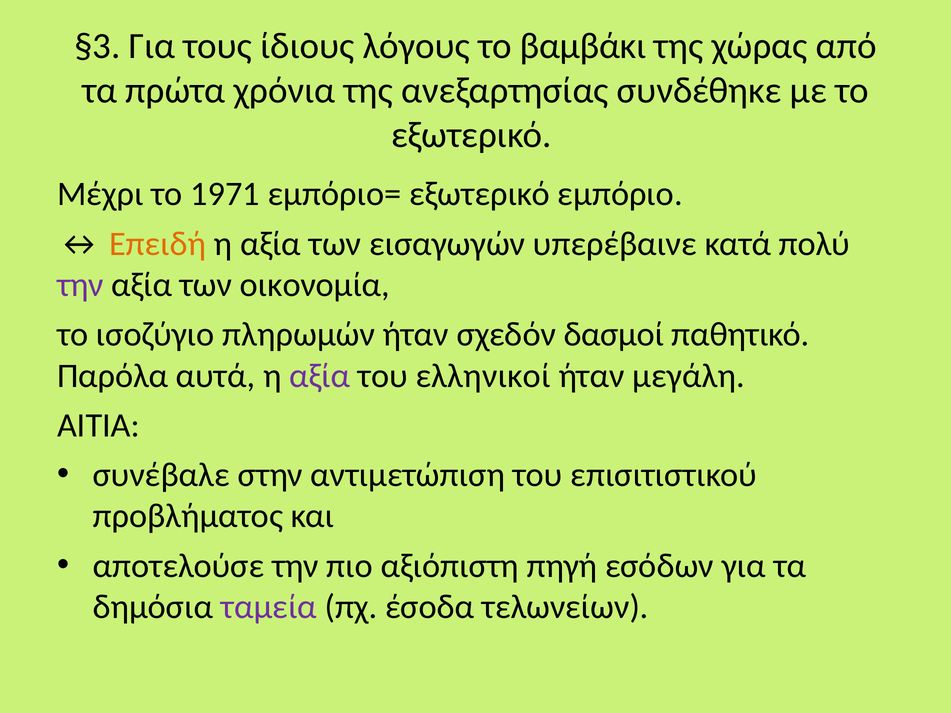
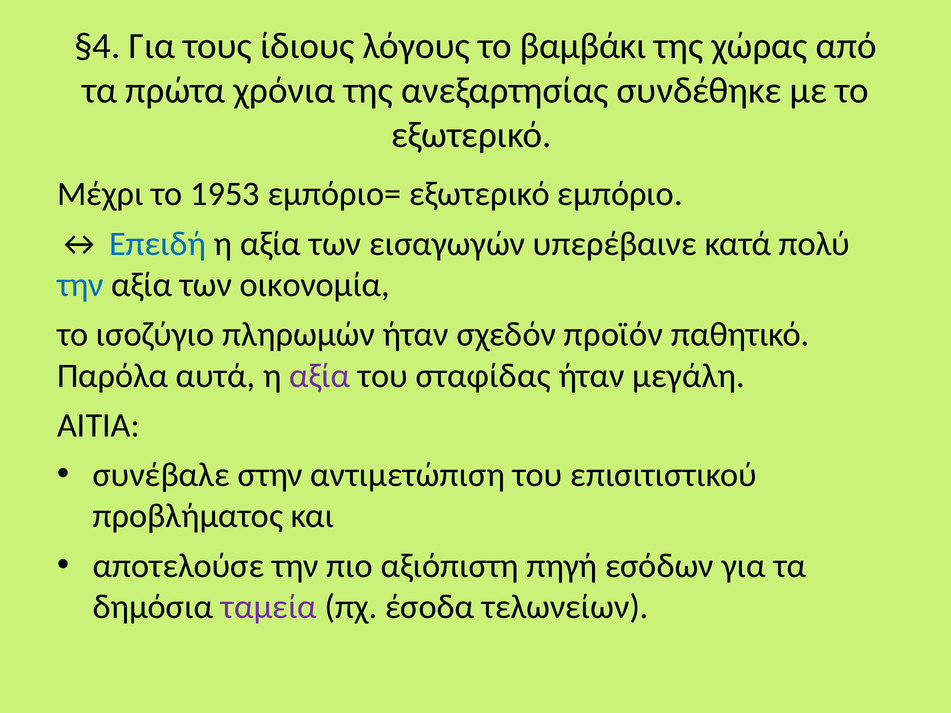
§3: §3 -> §4 (97, 46)
1971: 1971 -> 1953 (225, 194)
Επειδή colour: orange -> blue (158, 244)
την colour: purple -> blue (80, 285)
δασμοί: δασμοί -> προϊόν (614, 335)
ελληνικοί: ελληνικοί -> σταφίδας (483, 376)
